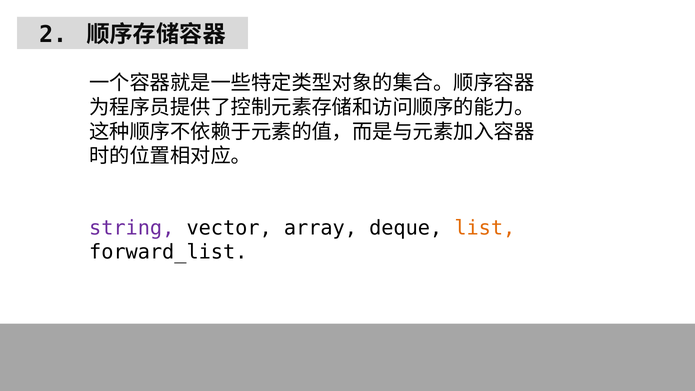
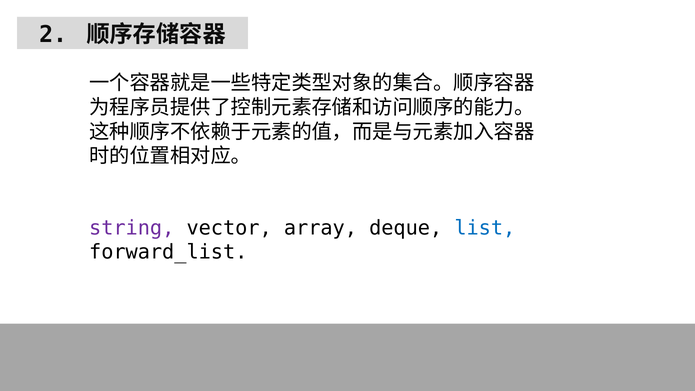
list colour: orange -> blue (485, 228)
